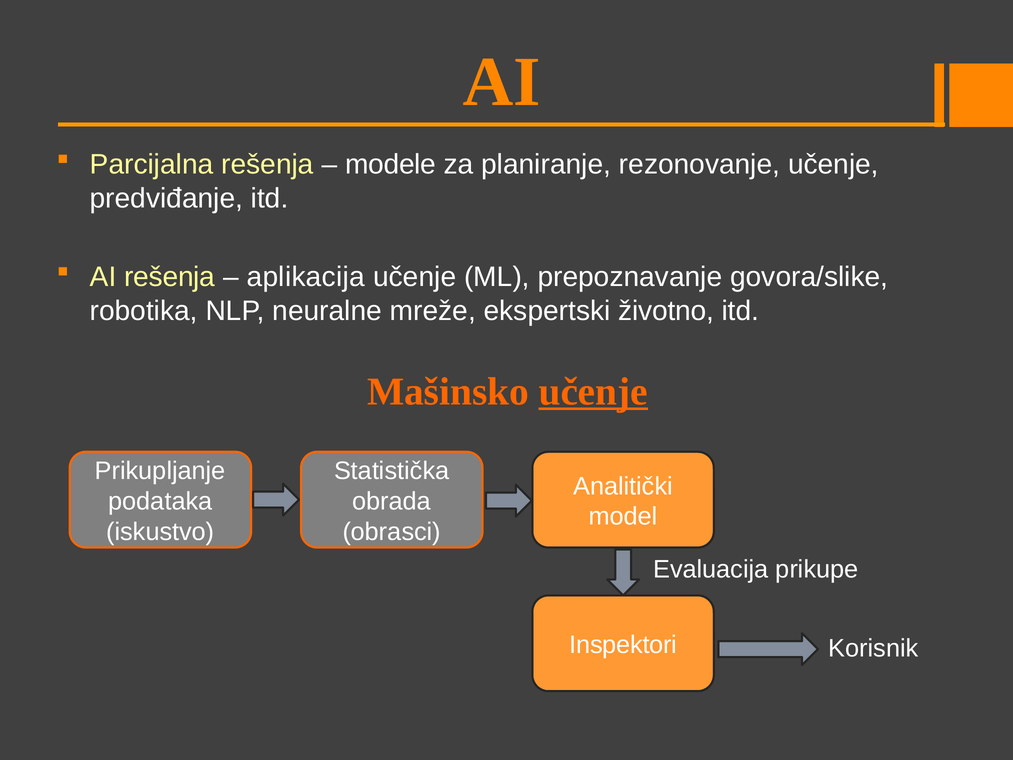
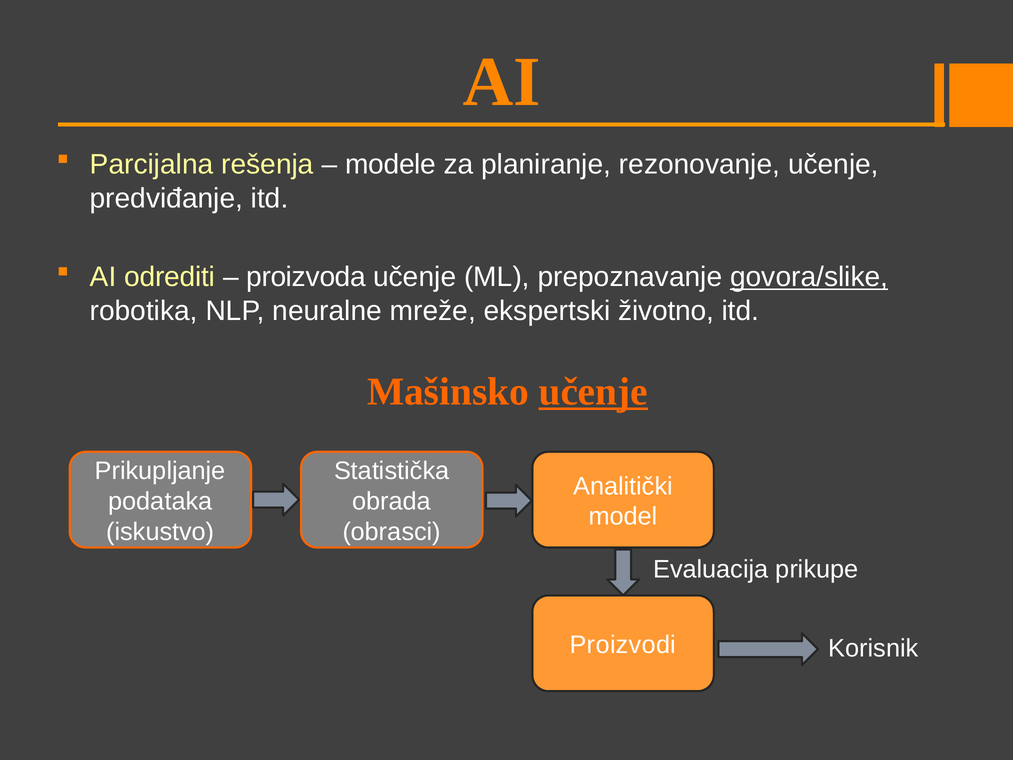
AI rešenja: rešenja -> odrediti (170, 277)
aplikacija: aplikacija -> proizvoda (306, 277)
govora/slike underline: none -> present (809, 277)
Inspektori: Inspektori -> Proizvodi (623, 645)
